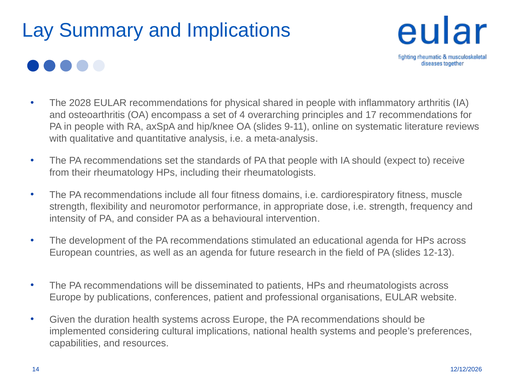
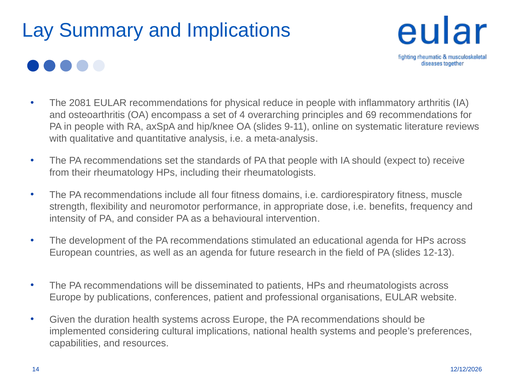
2028: 2028 -> 2081 (80, 103)
shared: shared -> reduce (278, 103)
17: 17 -> 69 (371, 115)
i.e strength: strength -> benefits (388, 206)
